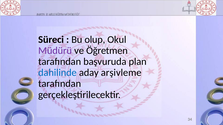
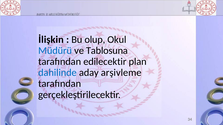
Süreci: Süreci -> İlişkin (51, 40)
Müdürü colour: purple -> blue (55, 51)
Öğretmen: Öğretmen -> Tablosuna (107, 51)
başvuruda: başvuruda -> edilecektir (105, 62)
